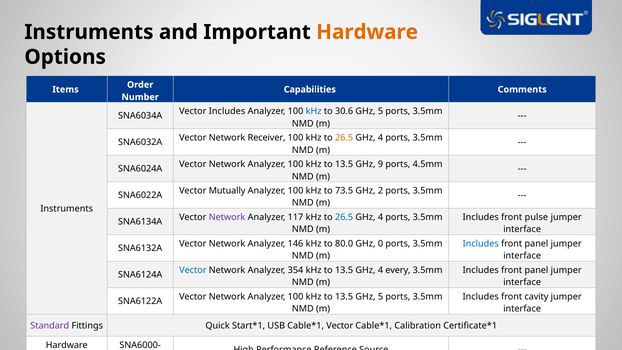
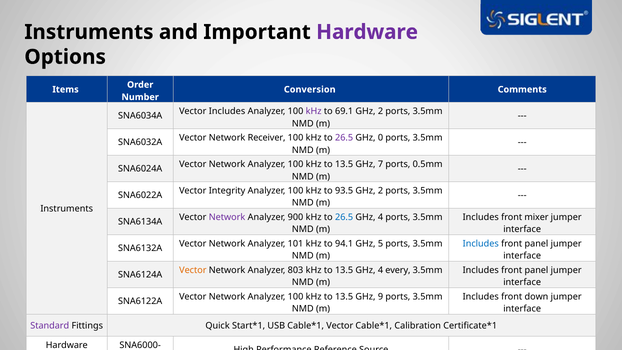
Hardware colour: orange -> purple (367, 32)
Capabilities: Capabilities -> Conversion (310, 89)
kHz colour: blue -> purple (314, 111)
30.6: 30.6 -> 69.1 (344, 111)
5: 5 -> 2 (380, 111)
26.5 colour: orange -> purple (344, 138)
4: 4 -> 0 (380, 138)
9: 9 -> 7 (380, 164)
4.5mm: 4.5mm -> 0.5mm (428, 164)
Mutually: Mutually -> Integrity (227, 191)
73.5: 73.5 -> 93.5 (344, 191)
117: 117 -> 900 (296, 217)
pulse: pulse -> mixer (537, 217)
146: 146 -> 101 (296, 243)
80.0: 80.0 -> 94.1 (344, 243)
0: 0 -> 5 (380, 243)
Vector colour: blue -> orange (193, 270)
354: 354 -> 803 (296, 270)
13.5 GHz 5: 5 -> 9 (380, 296)
cavity: cavity -> down (536, 296)
